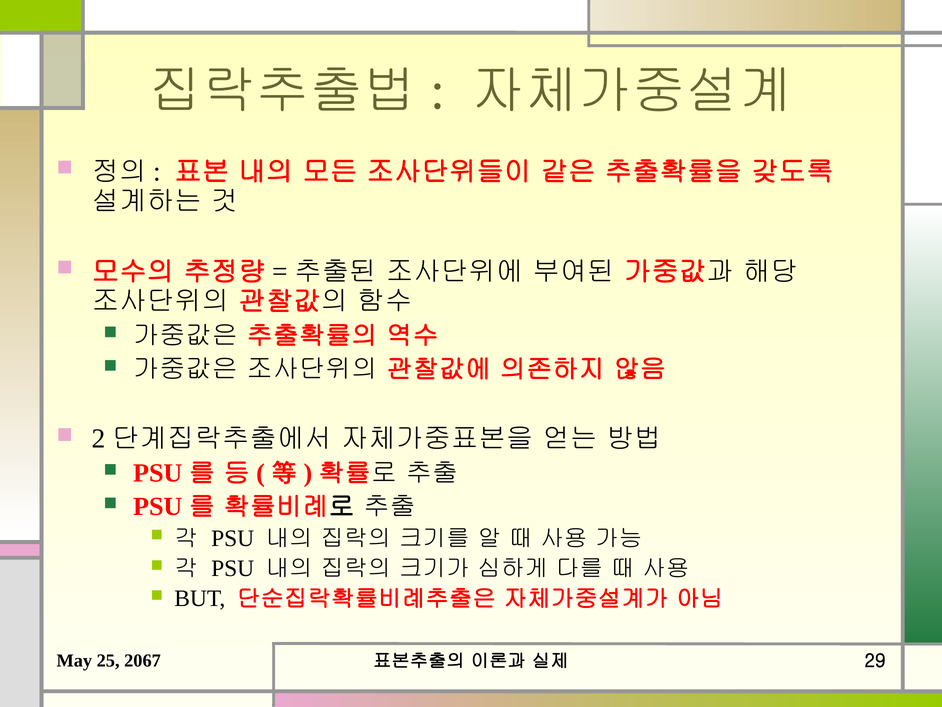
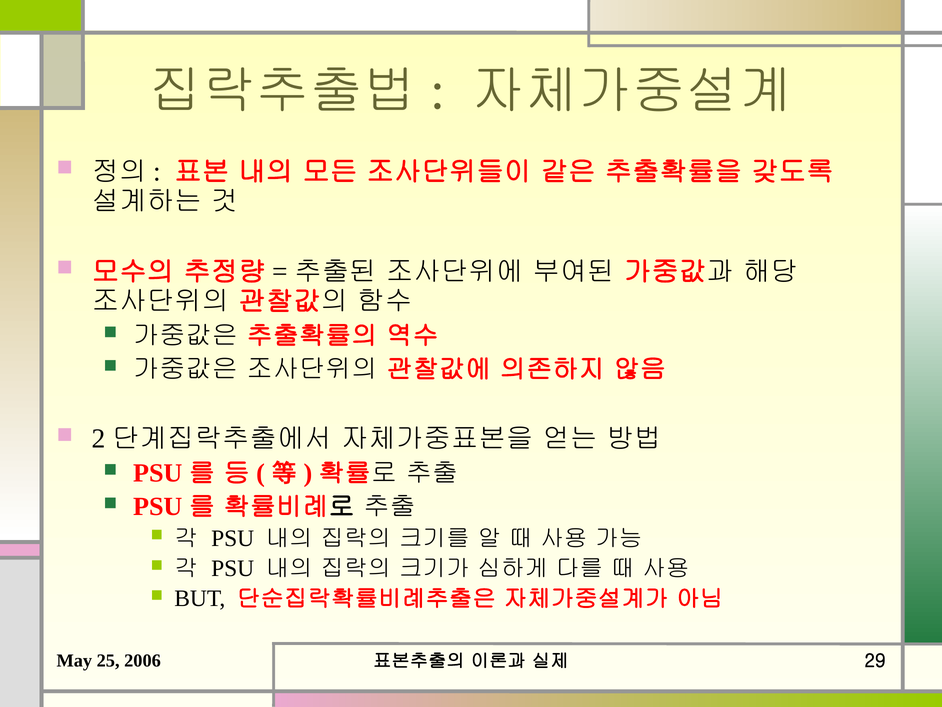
2067: 2067 -> 2006 (143, 660)
